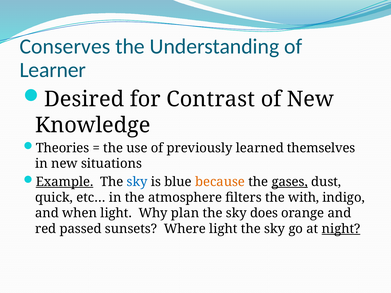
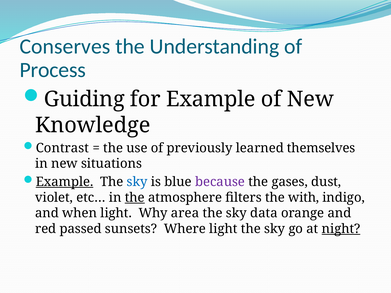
Learner: Learner -> Process (53, 70)
Desired: Desired -> Guiding (84, 99)
for Contrast: Contrast -> Example (211, 99)
Theories: Theories -> Contrast (62, 148)
because colour: orange -> purple (220, 182)
gases underline: present -> none (290, 182)
quick: quick -> violet (54, 198)
the underline: none -> present (135, 198)
plan: plan -> area (185, 213)
does: does -> data (264, 213)
